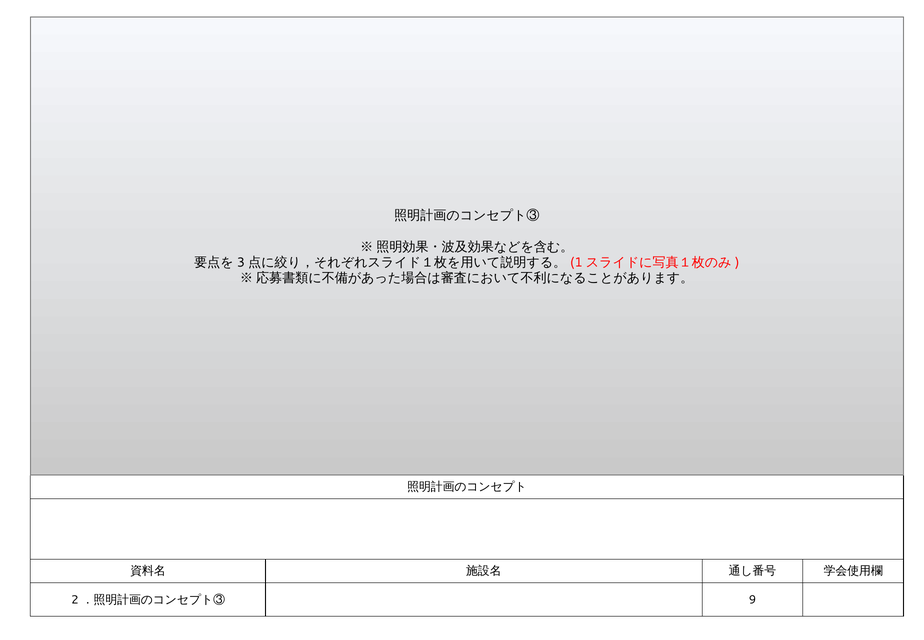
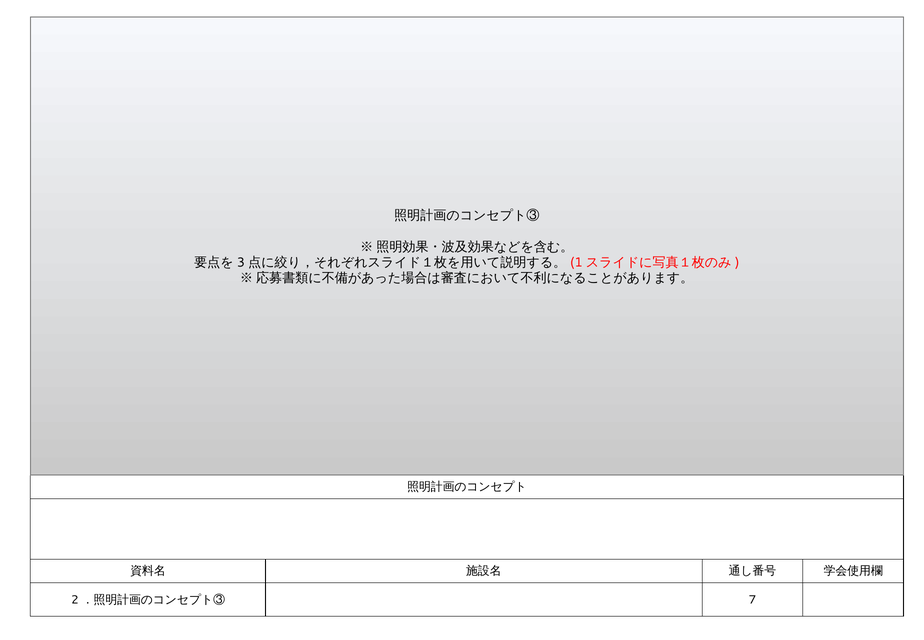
9: 9 -> 7 (752, 600)
